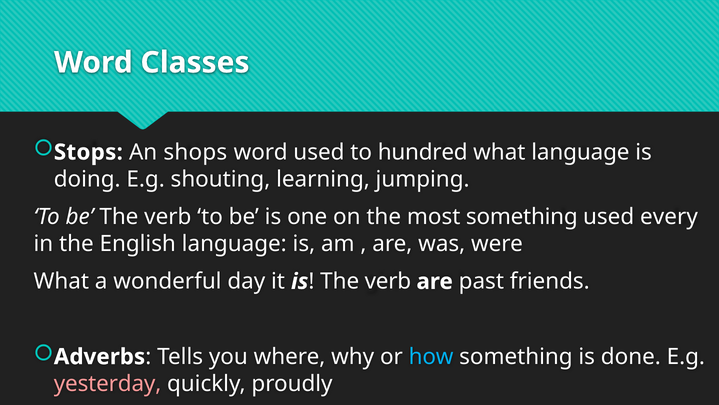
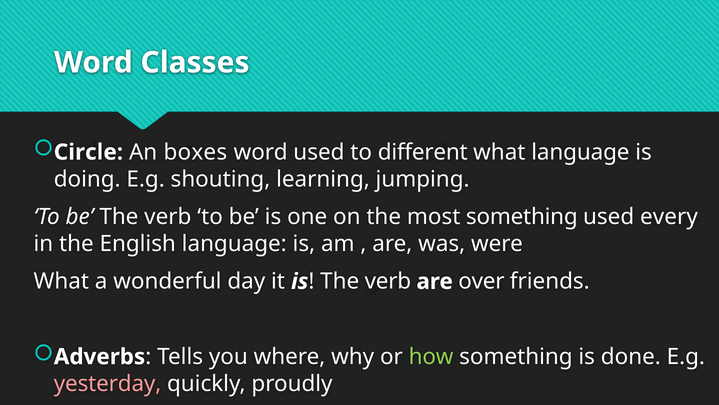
Stops: Stops -> Circle (88, 152)
shops: shops -> boxes (195, 152)
hundred: hundred -> different (423, 152)
past: past -> over (481, 281)
how colour: light blue -> light green (431, 356)
